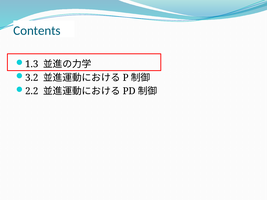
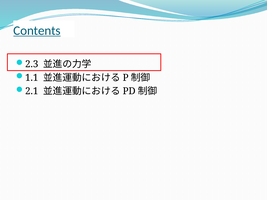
Contents underline: none -> present (37, 31)
1.3: 1.3 -> 2.3 (32, 64)
3.2: 3.2 -> 1.1 (32, 78)
2.2: 2.2 -> 2.1 (32, 91)
